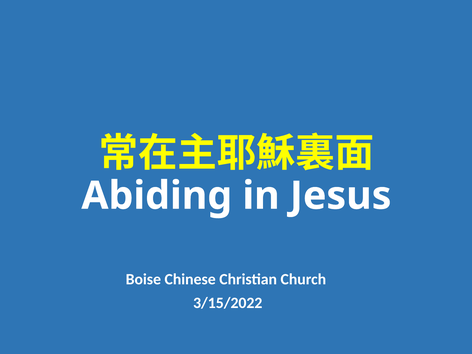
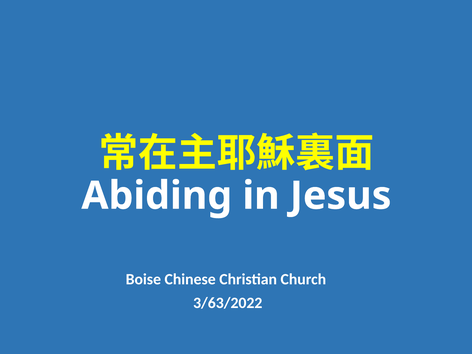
3/15/2022: 3/15/2022 -> 3/63/2022 (228, 303)
